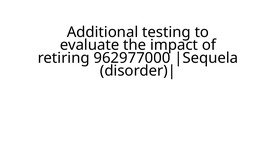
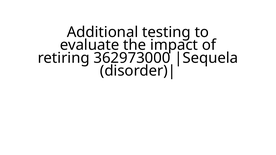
962977000: 962977000 -> 362973000 (132, 58)
